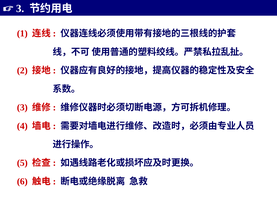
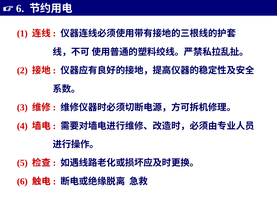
3: 3 -> 6 (20, 9)
